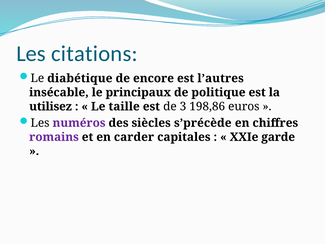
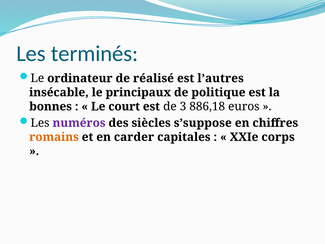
citations: citations -> terminés (95, 54)
diabétique: diabétique -> ordinateur (80, 78)
encore: encore -> réalisé (153, 78)
utilisez: utilisez -> bonnes (51, 106)
taille: taille -> court (124, 106)
198,86: 198,86 -> 886,18 (207, 106)
s’précède: s’précède -> s’suppose (203, 123)
romains colour: purple -> orange (54, 137)
garde: garde -> corps (278, 137)
